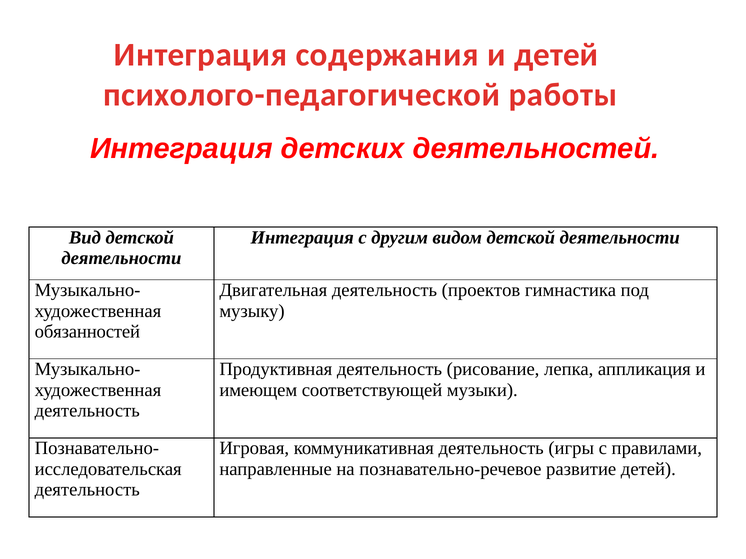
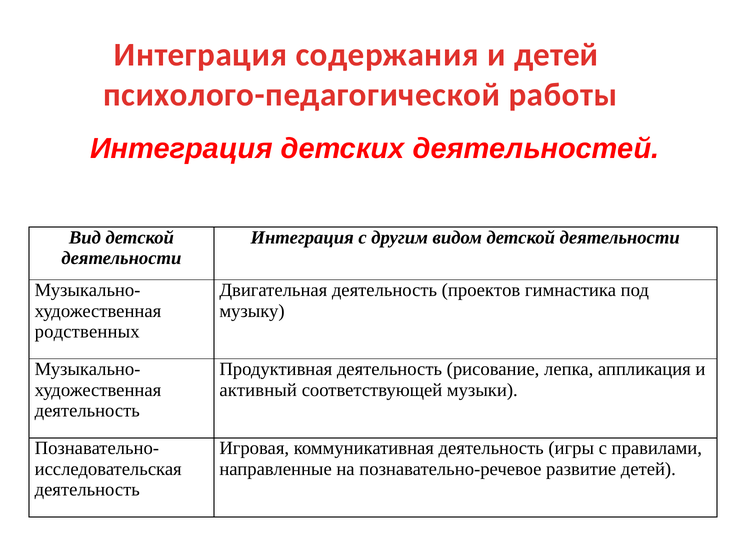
обязанностей: обязанностей -> родственных (87, 332)
имеющем: имеющем -> активный (258, 390)
